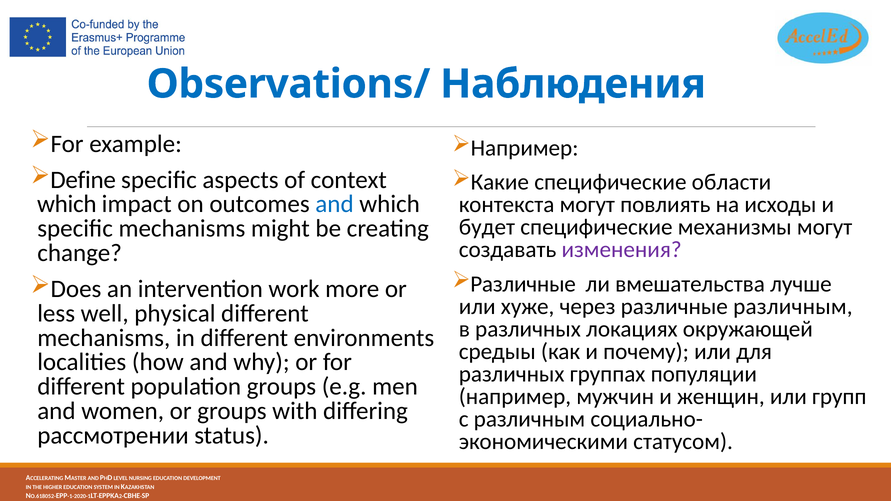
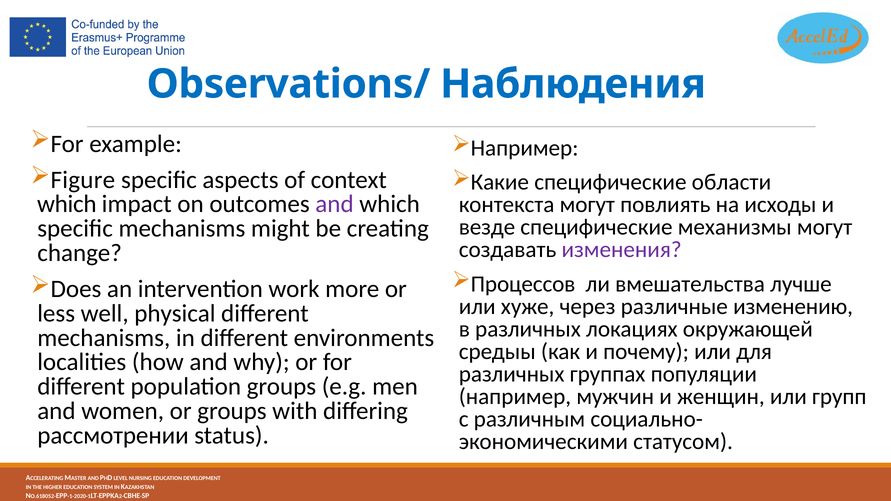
Define: Define -> Figure (83, 180)
and colour: blue -> purple (335, 204)
будет: будет -> везде (487, 227)
Различные: Различные -> Процессов (523, 284)
различные различным: различным -> изменению (793, 307)
